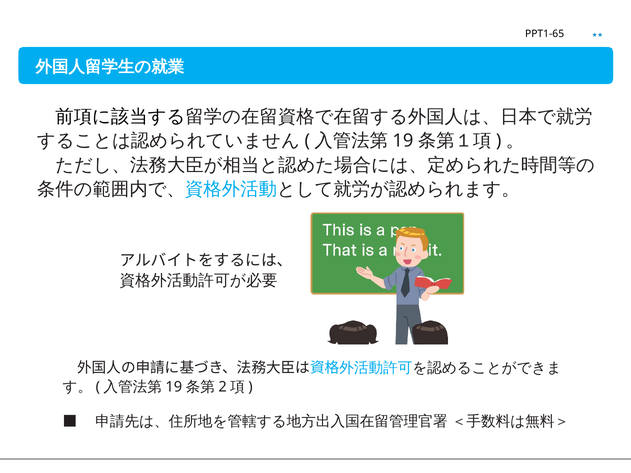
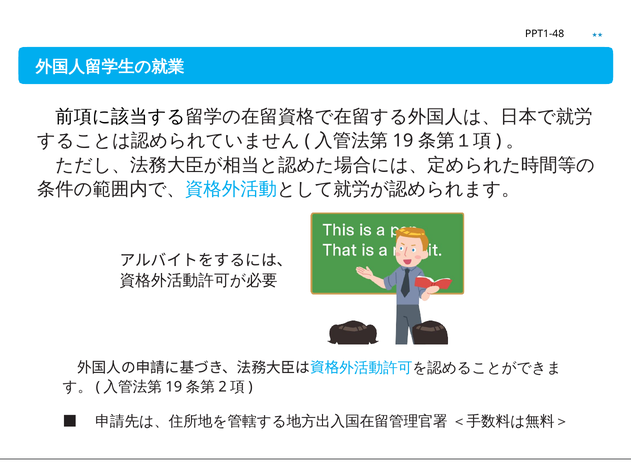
PPT1-65: PPT1-65 -> PPT1-48 (545, 34)
